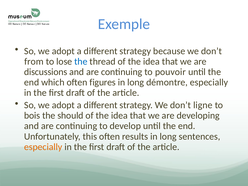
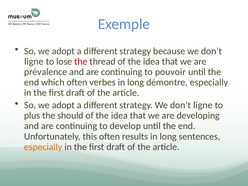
from: from -> ligne (34, 62)
the colour: blue -> red (81, 62)
discussions: discussions -> prévalence (46, 72)
figures: figures -> verbes (103, 82)
bois: bois -> plus (32, 116)
